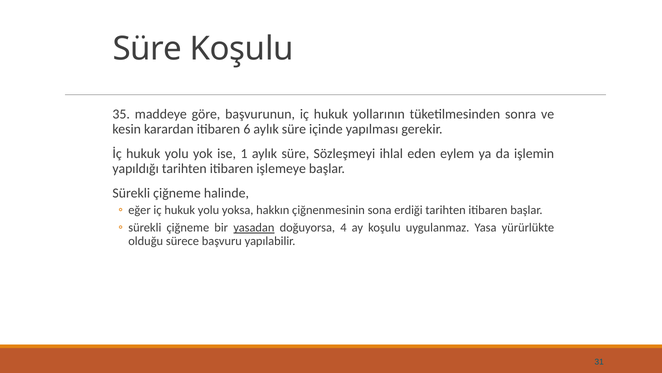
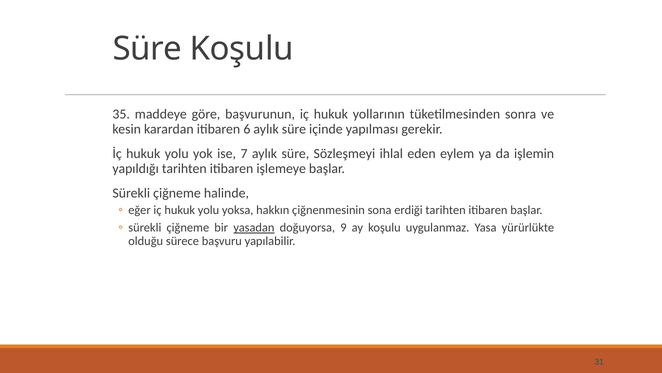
1: 1 -> 7 (244, 153)
4: 4 -> 9 (343, 227)
